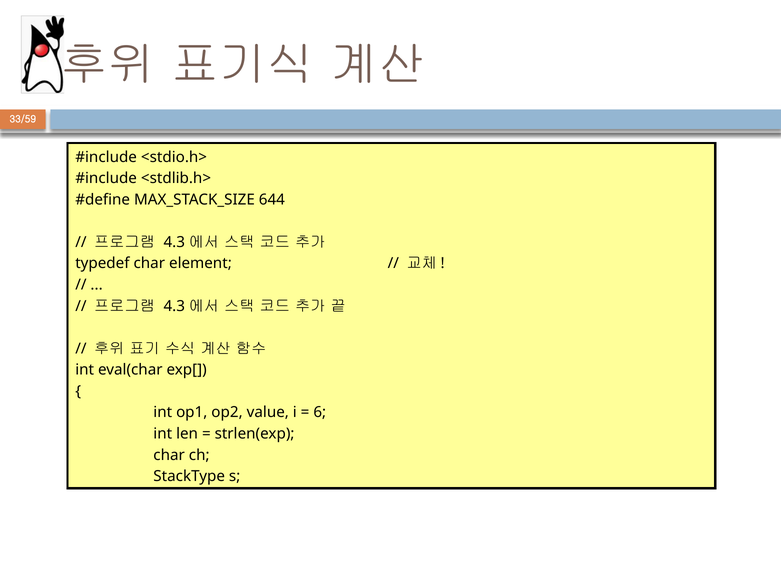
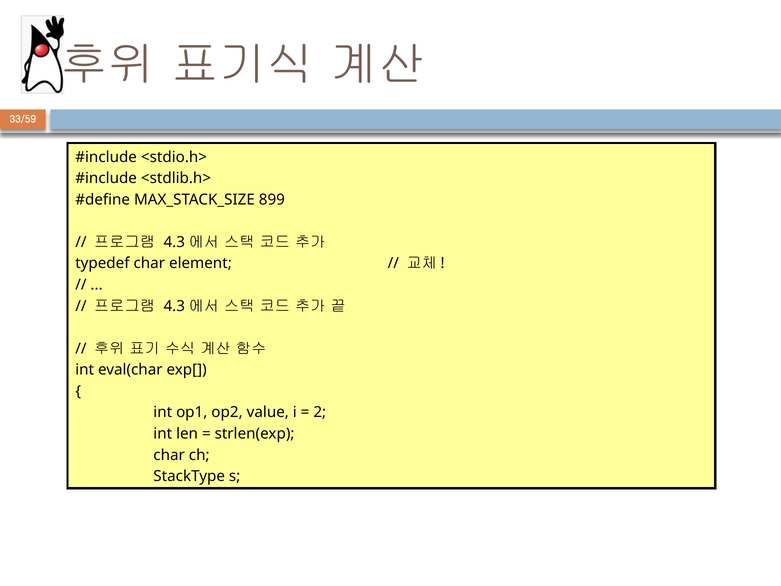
644: 644 -> 899 (272, 200)
6: 6 -> 2 (320, 412)
